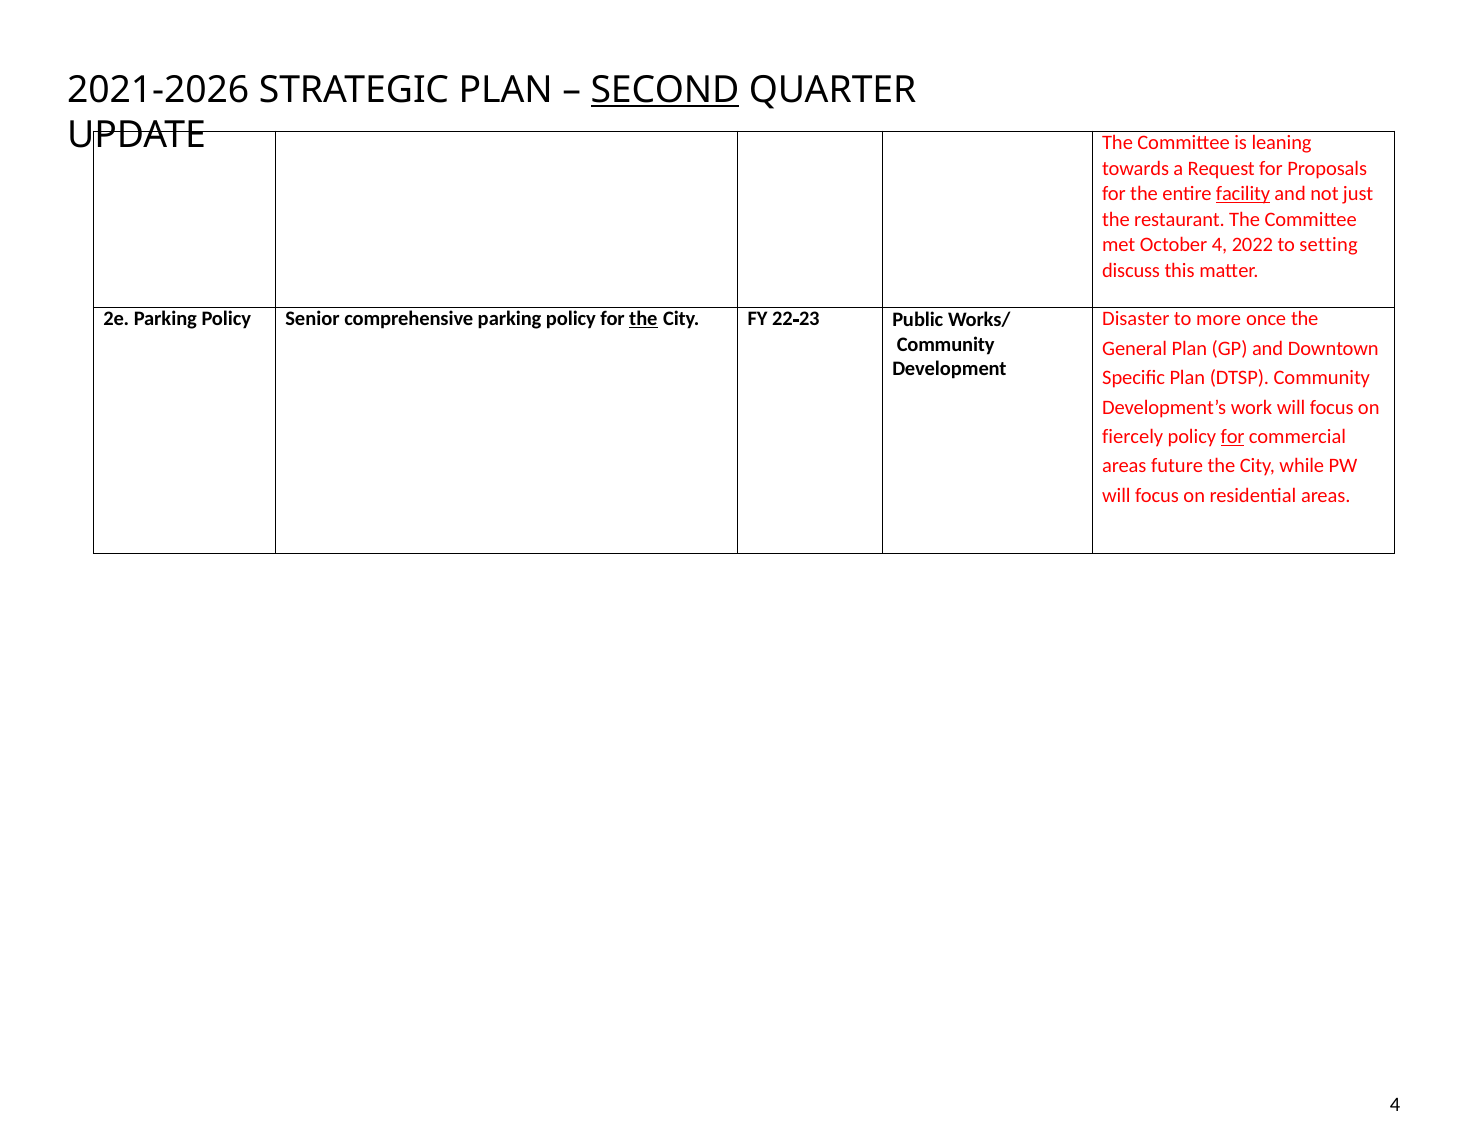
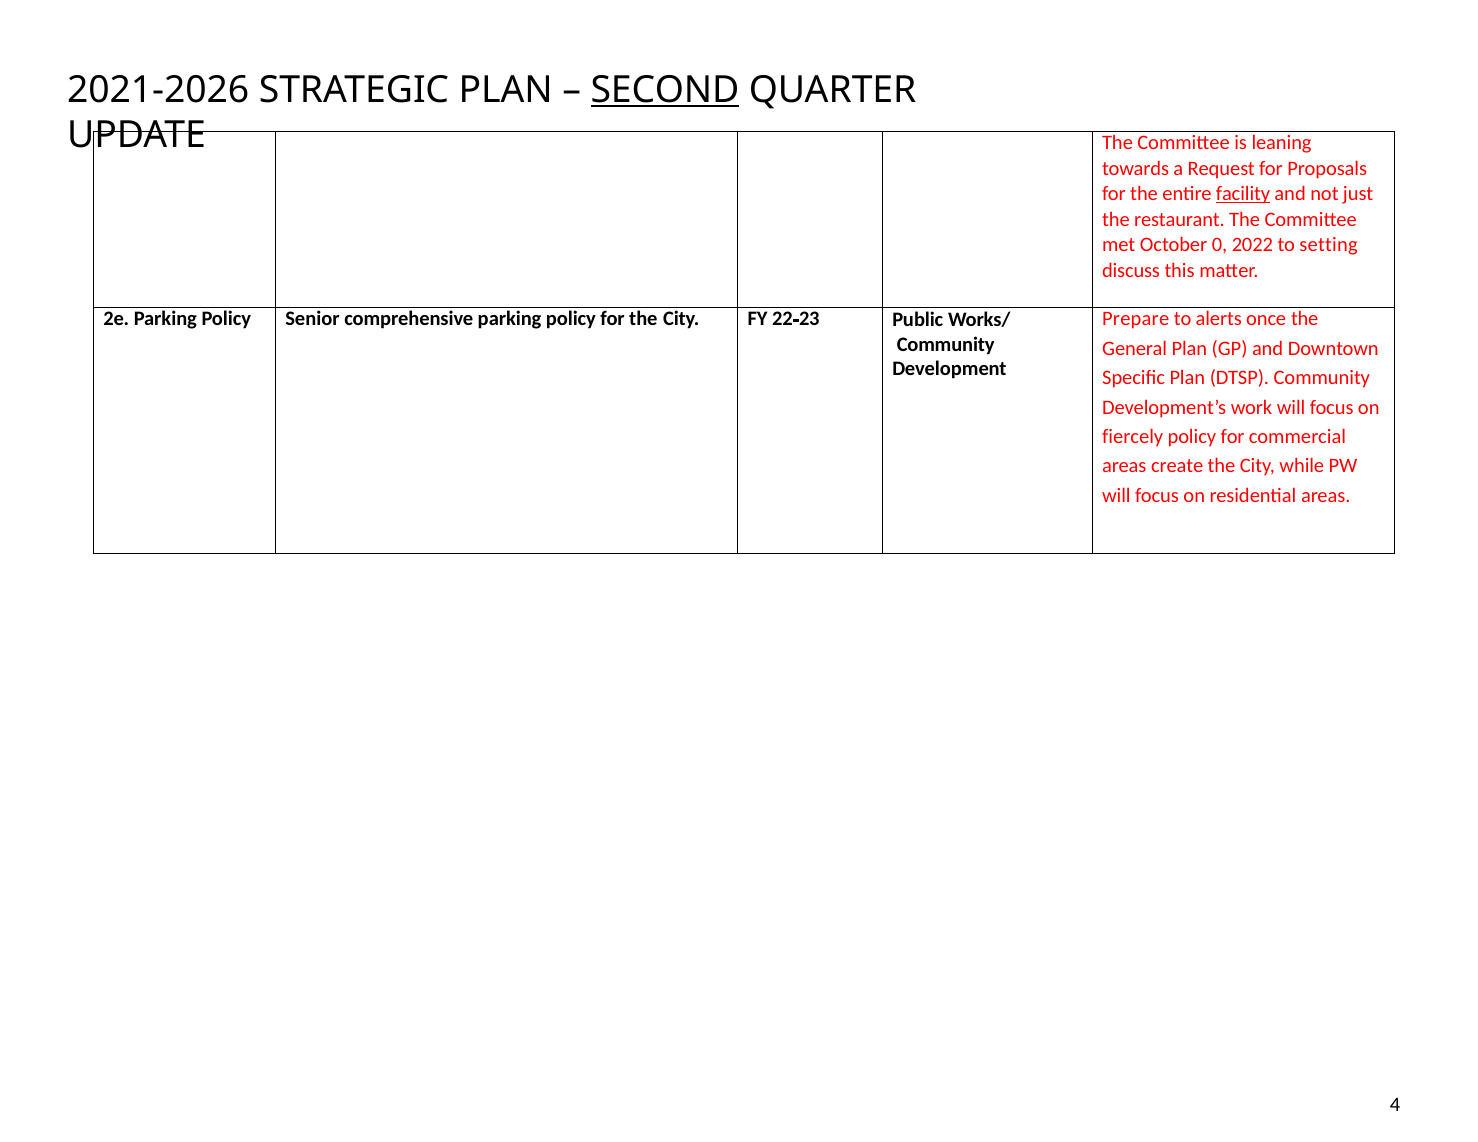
October 4: 4 -> 0 (1220, 245)
the underline: present -> none (643, 319)
Disaster: Disaster -> Prepare (1136, 319)
more: more -> alerts (1219, 319)
for underline: present -> none (1233, 437)
future: future -> create (1177, 466)
